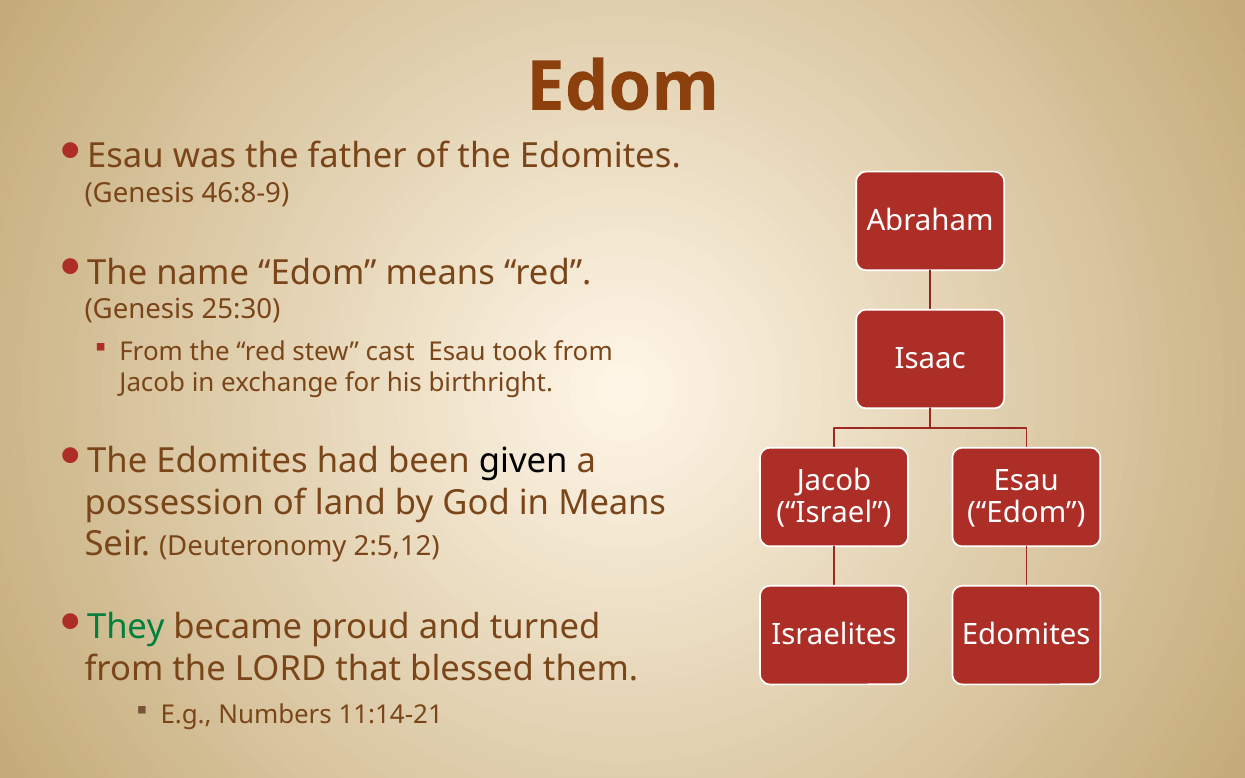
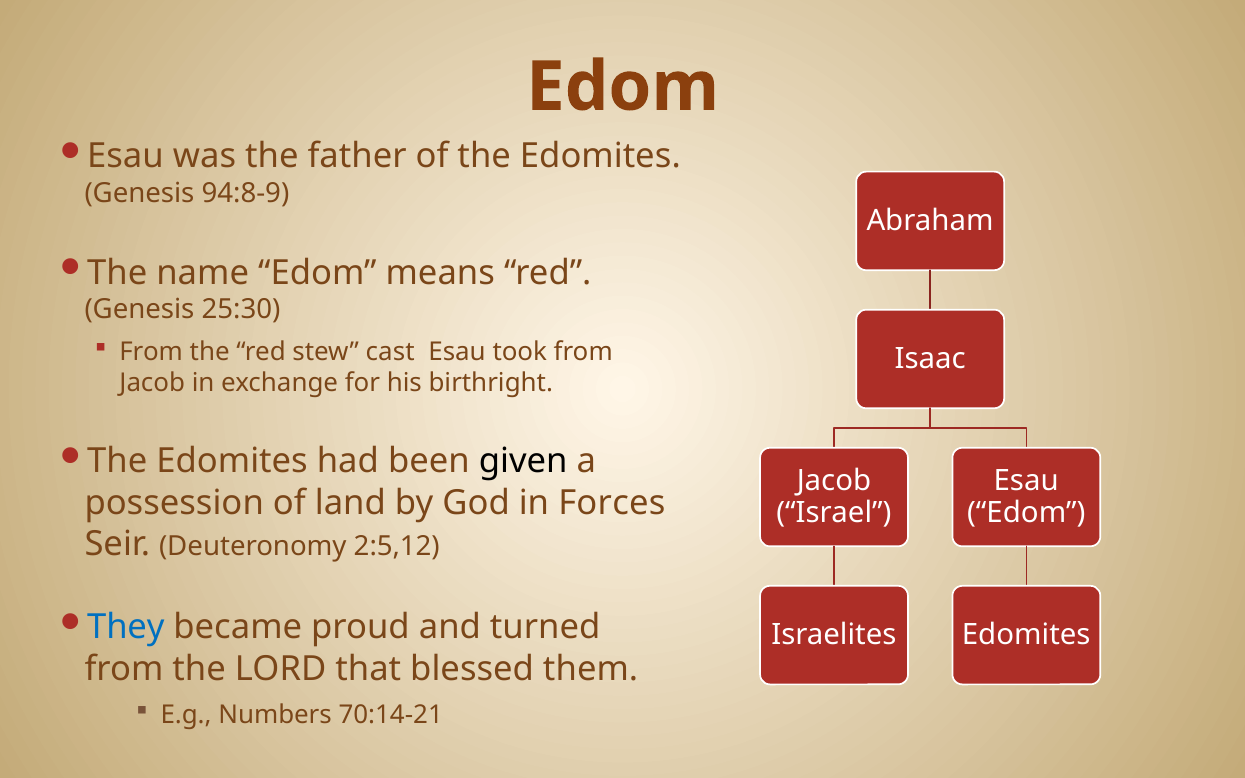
46:8-9: 46:8-9 -> 94:8-9 (245, 193)
in Means: Means -> Forces (612, 503)
They colour: green -> blue (126, 628)
11:14-21: 11:14-21 -> 70:14-21 (391, 715)
